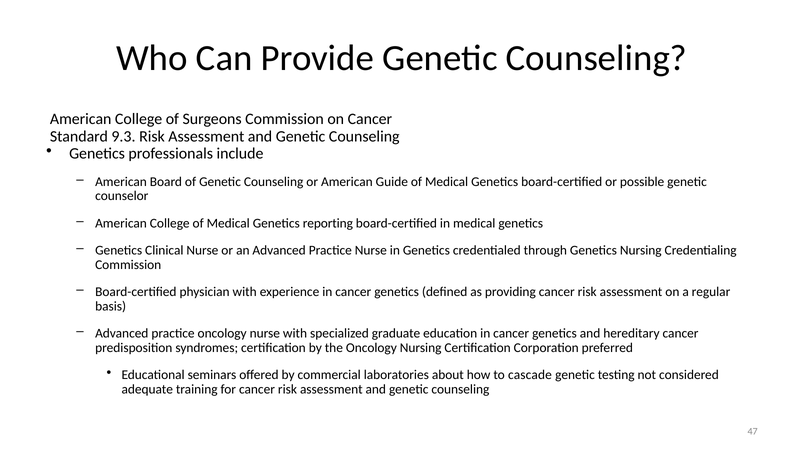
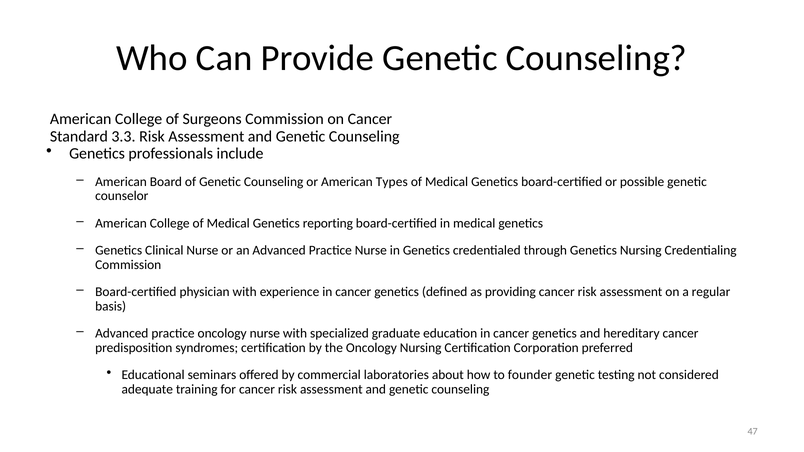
9.3: 9.3 -> 3.3 (123, 136)
Guide: Guide -> Types (392, 182)
cascade: cascade -> founder (530, 375)
